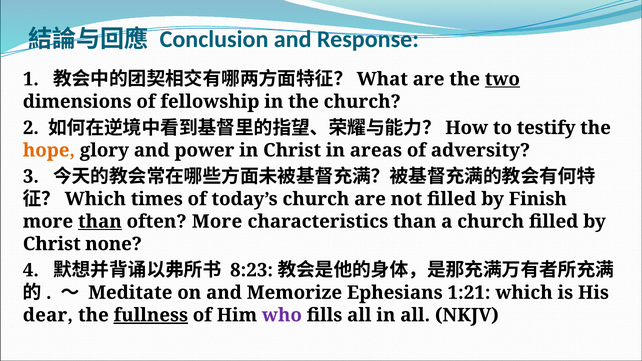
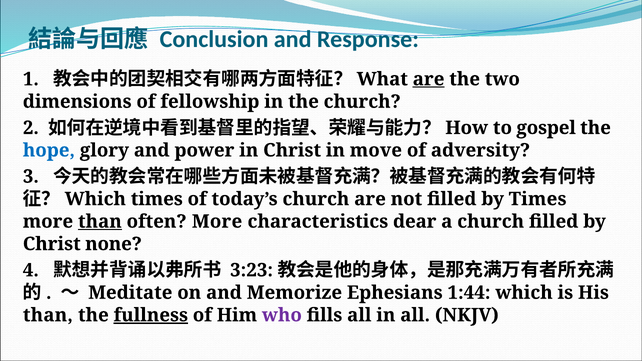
are underline: none -> present (429, 79)
two underline: present -> none (502, 79)
testify: testify -> gospel (546, 128)
hope colour: orange -> blue (49, 150)
areas: areas -> move (376, 150)
by Finish: Finish -> Times (538, 199)
characteristics than: than -> dear (415, 222)
8:23: 8:23 -> 3:23 (252, 270)
1:21: 1:21 -> 1:44 (469, 293)
dear: dear -> than (48, 315)
